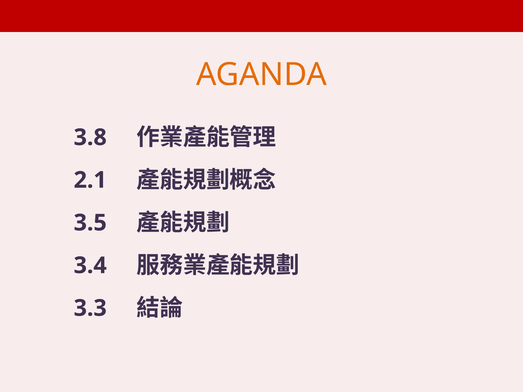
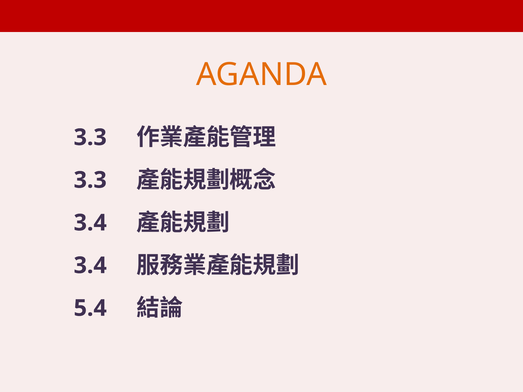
3.8: 3.8 -> 3.3 (90, 137)
2.1: 2.1 -> 3.3 (90, 180)
3.5: 3.5 -> 3.4 (90, 223)
3.3: 3.3 -> 5.4 (90, 308)
